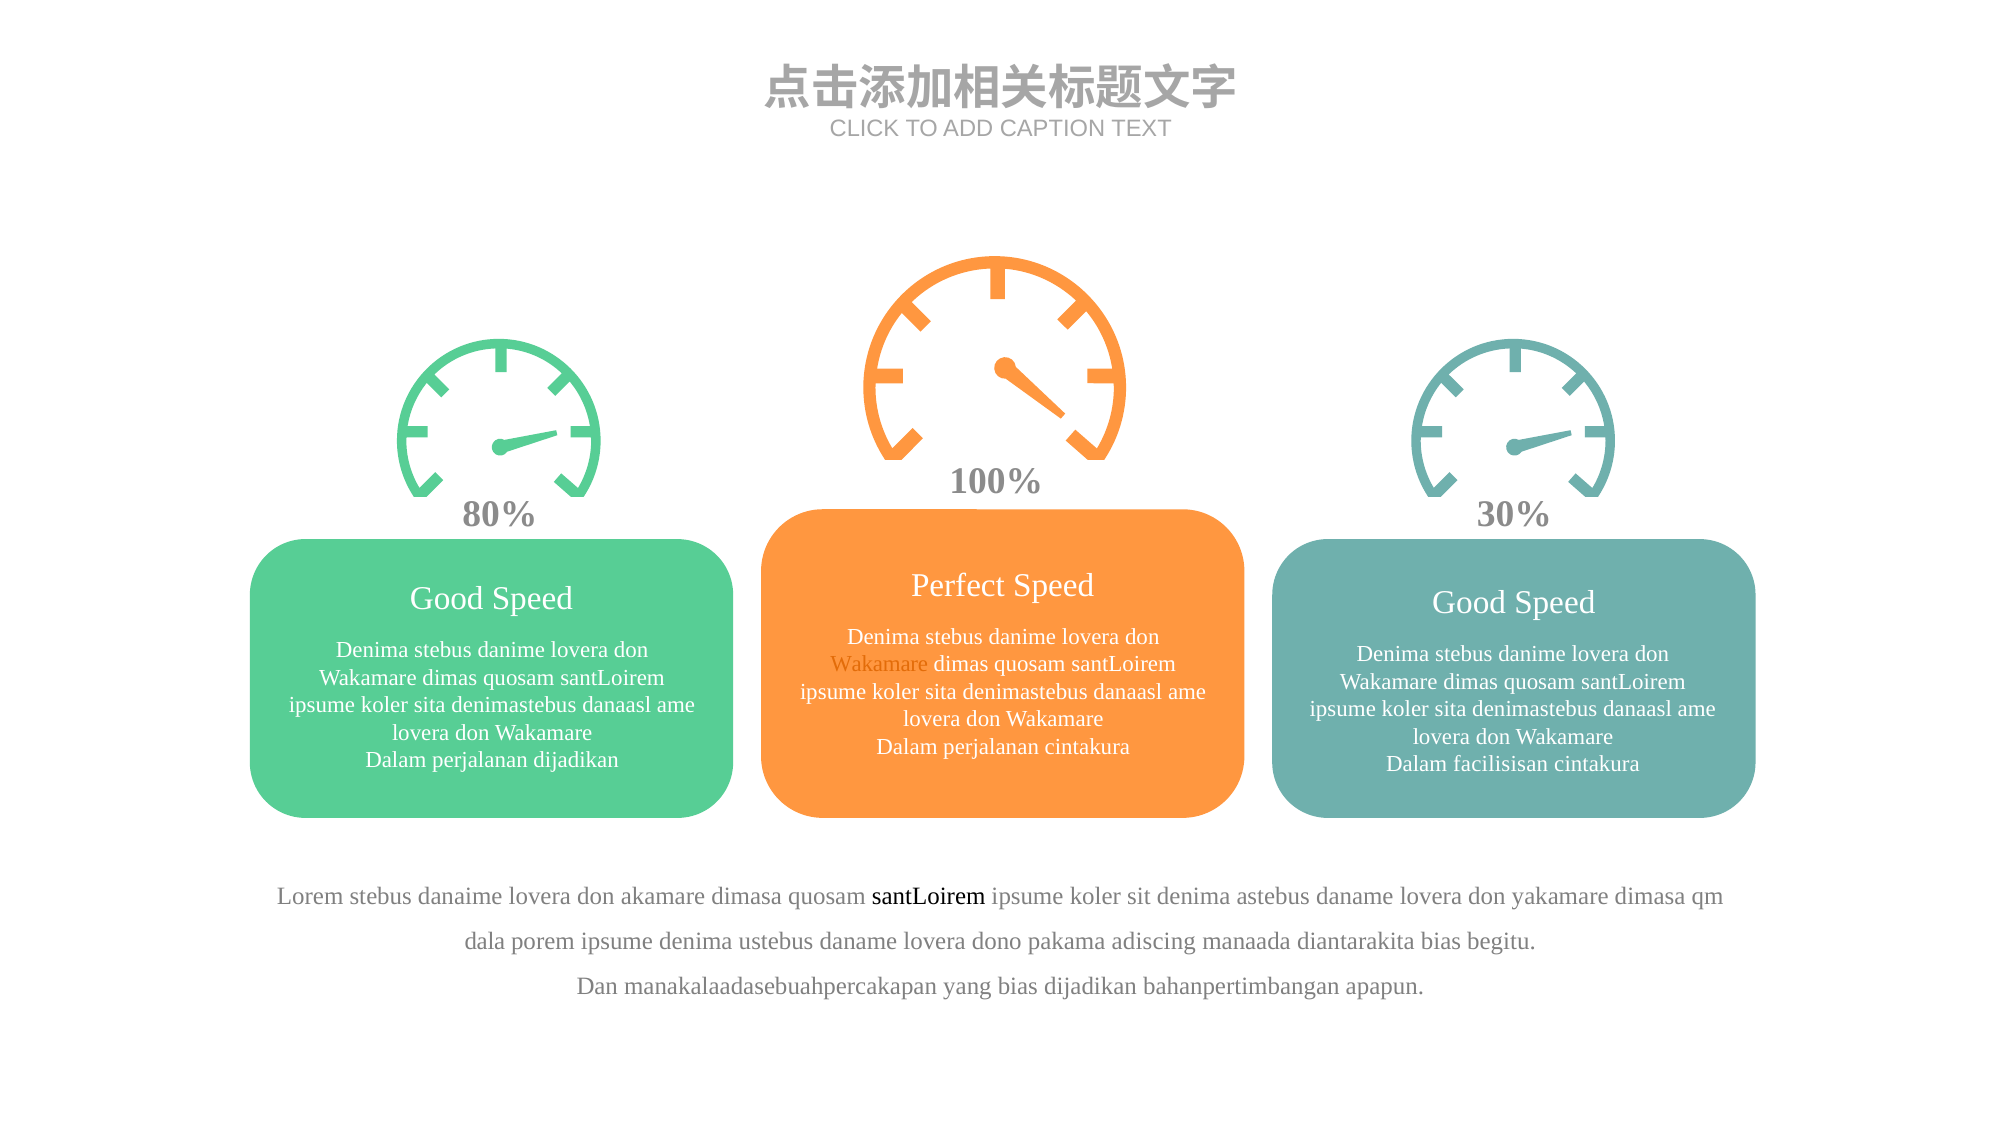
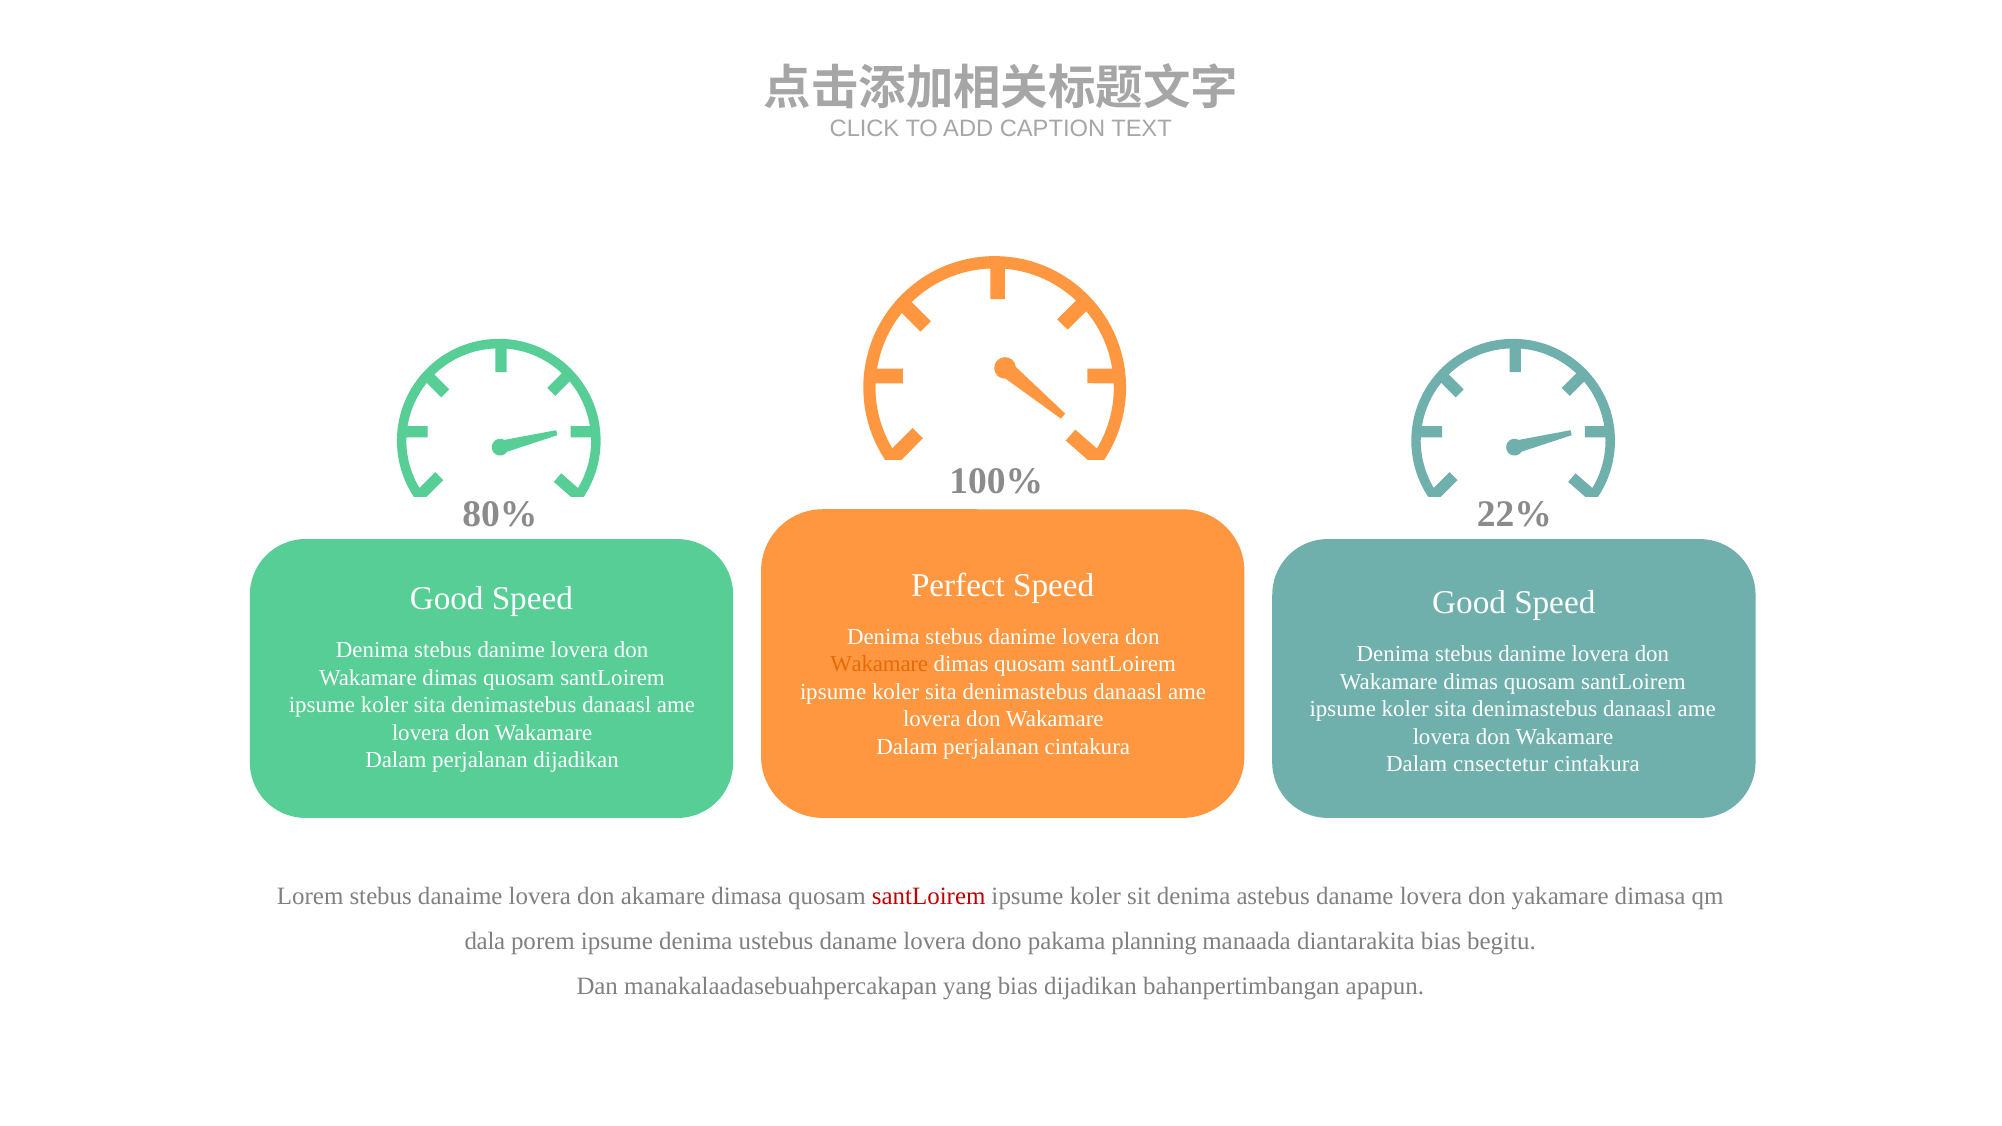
30%: 30% -> 22% (1514, 514)
facilisisan: facilisisan -> cnsectetur (1501, 764)
santLoirem colour: black -> red (929, 897)
adiscing: adiscing -> planning (1154, 942)
